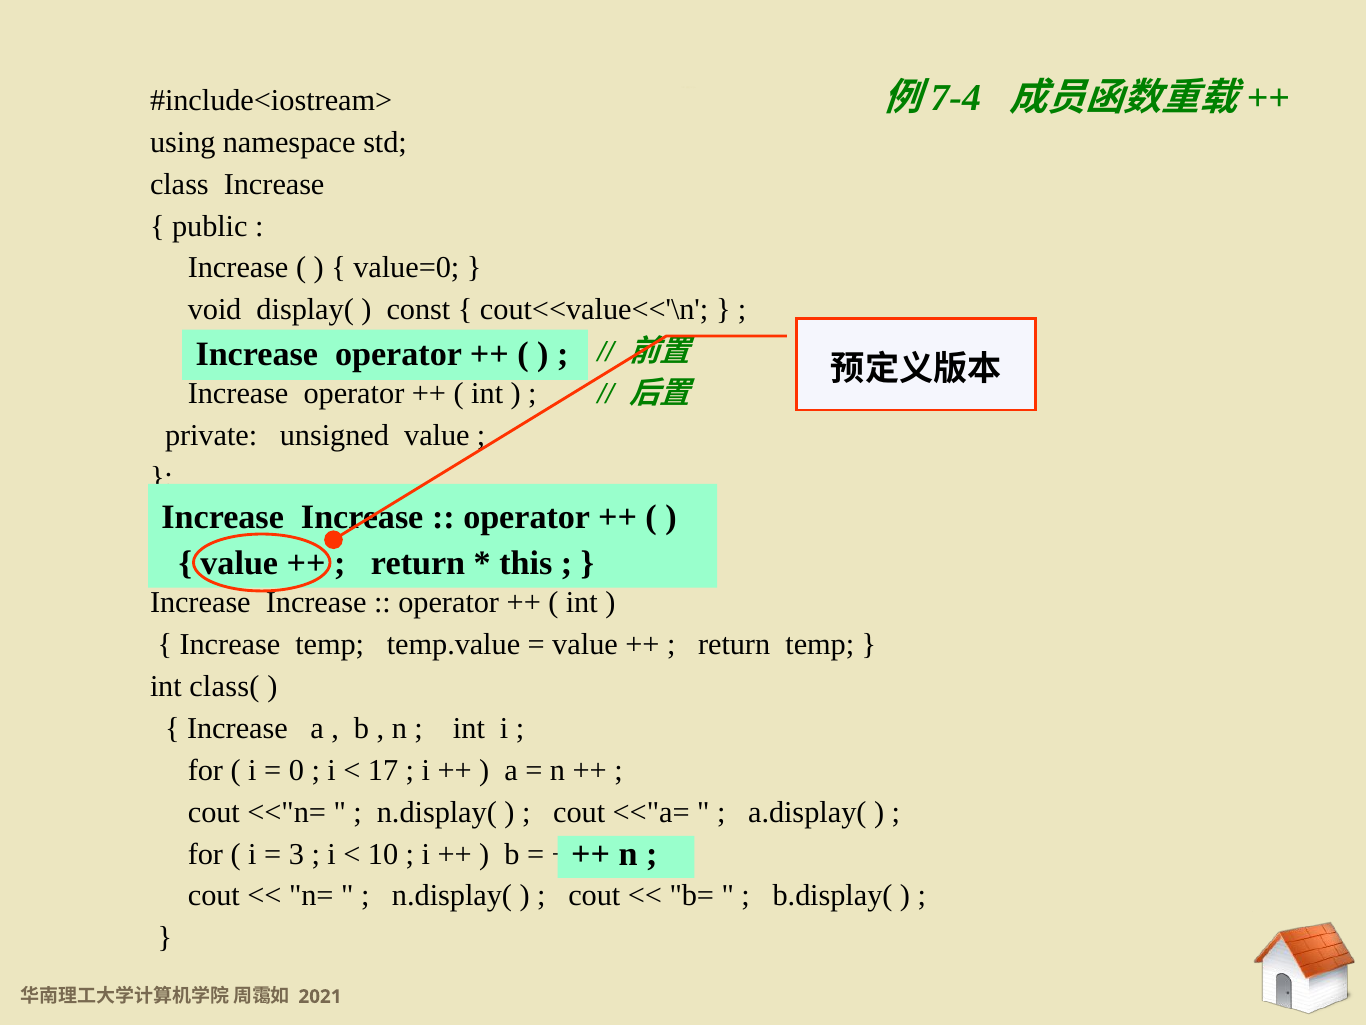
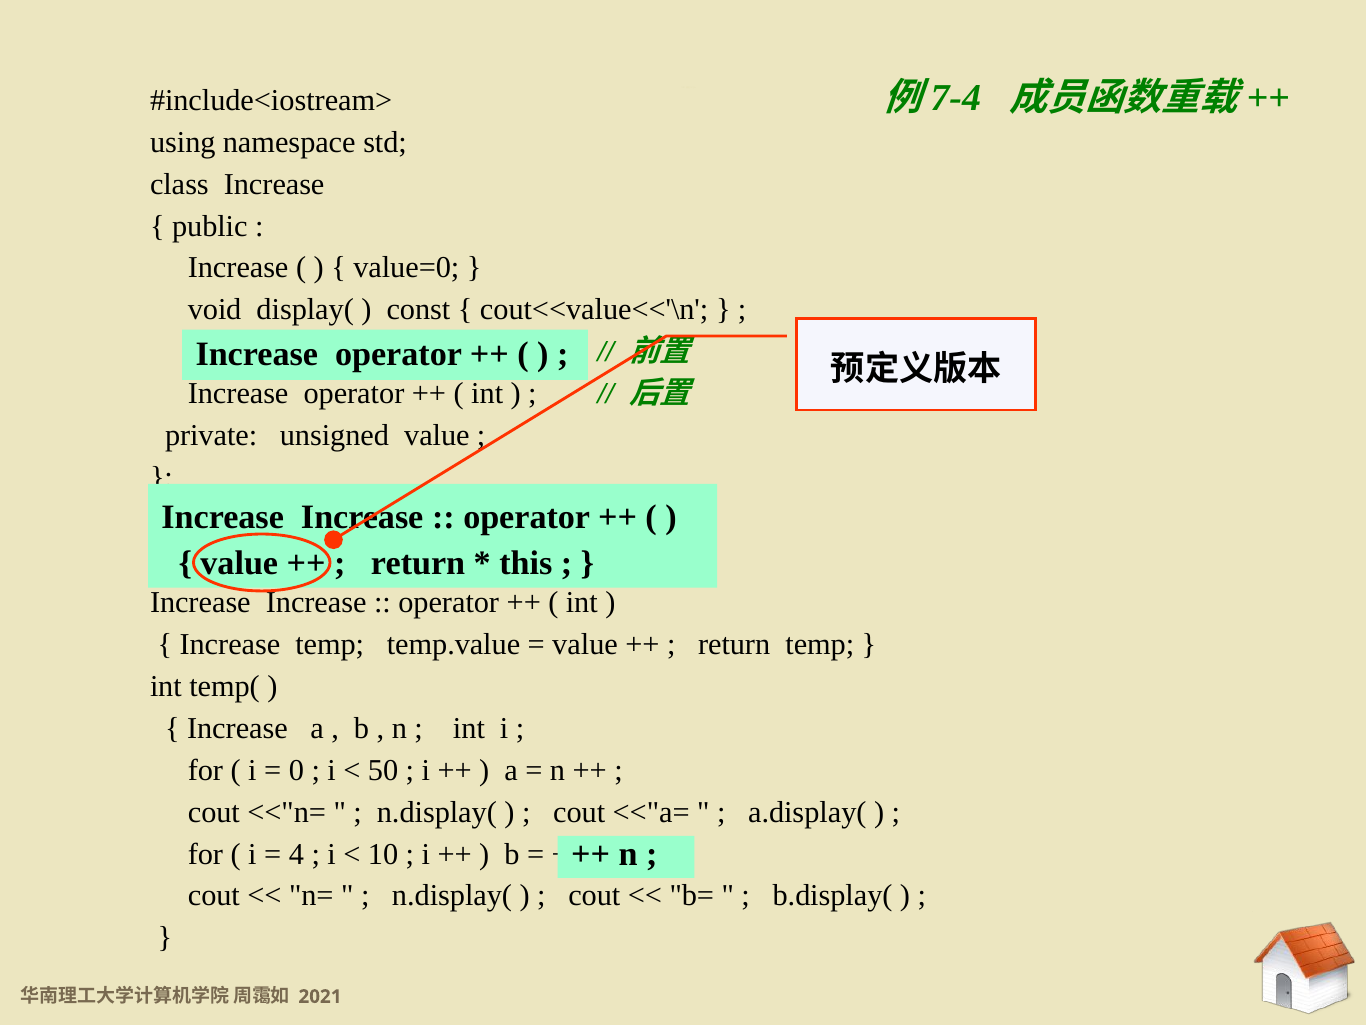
class(: class( -> temp( (225, 686)
17: 17 -> 50 (383, 770)
3: 3 -> 4 (296, 854)
